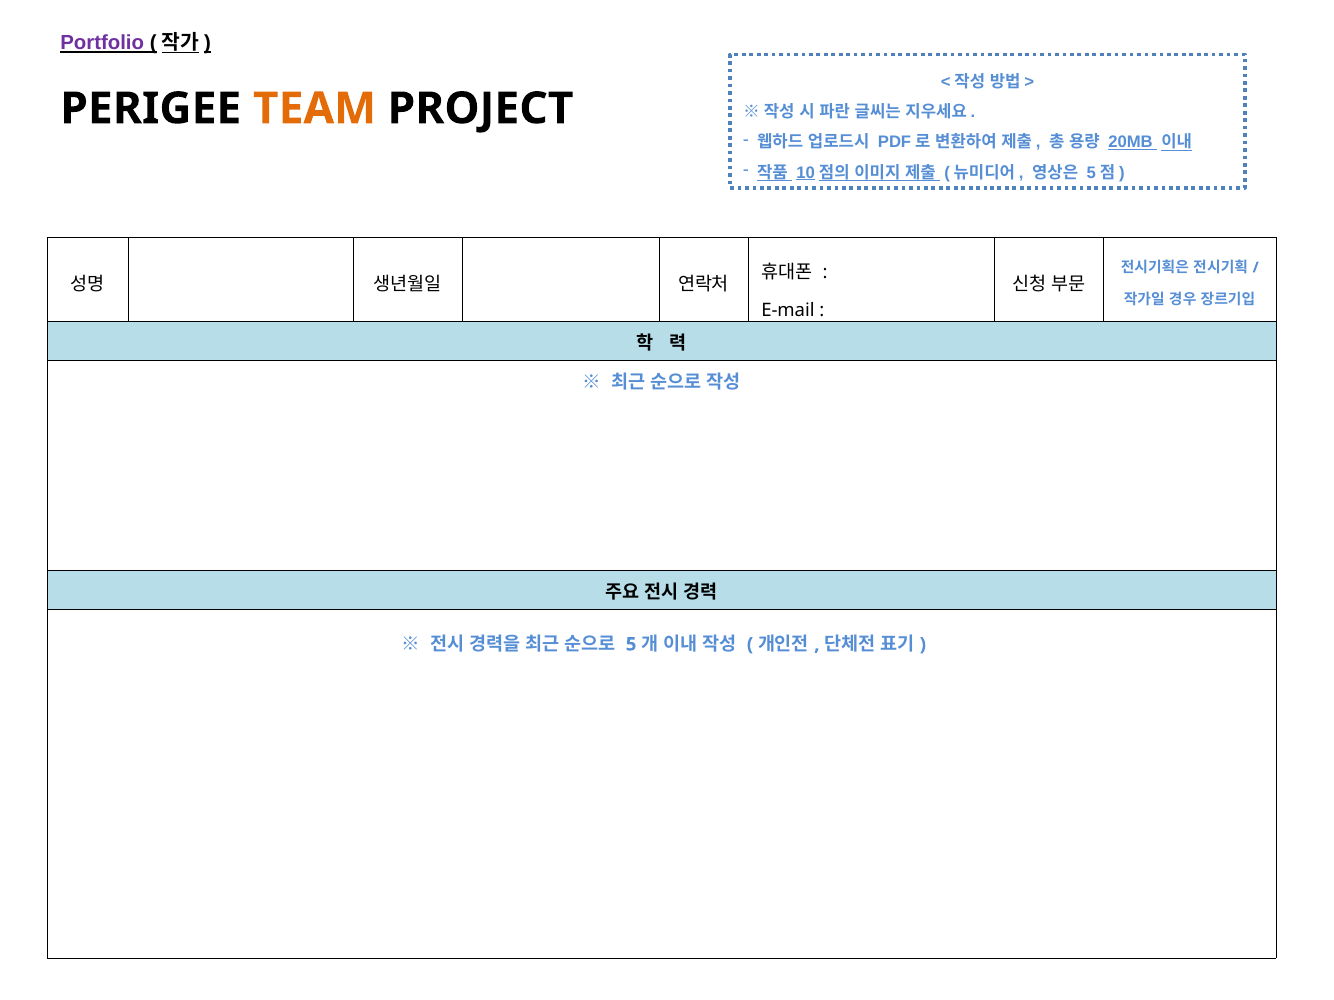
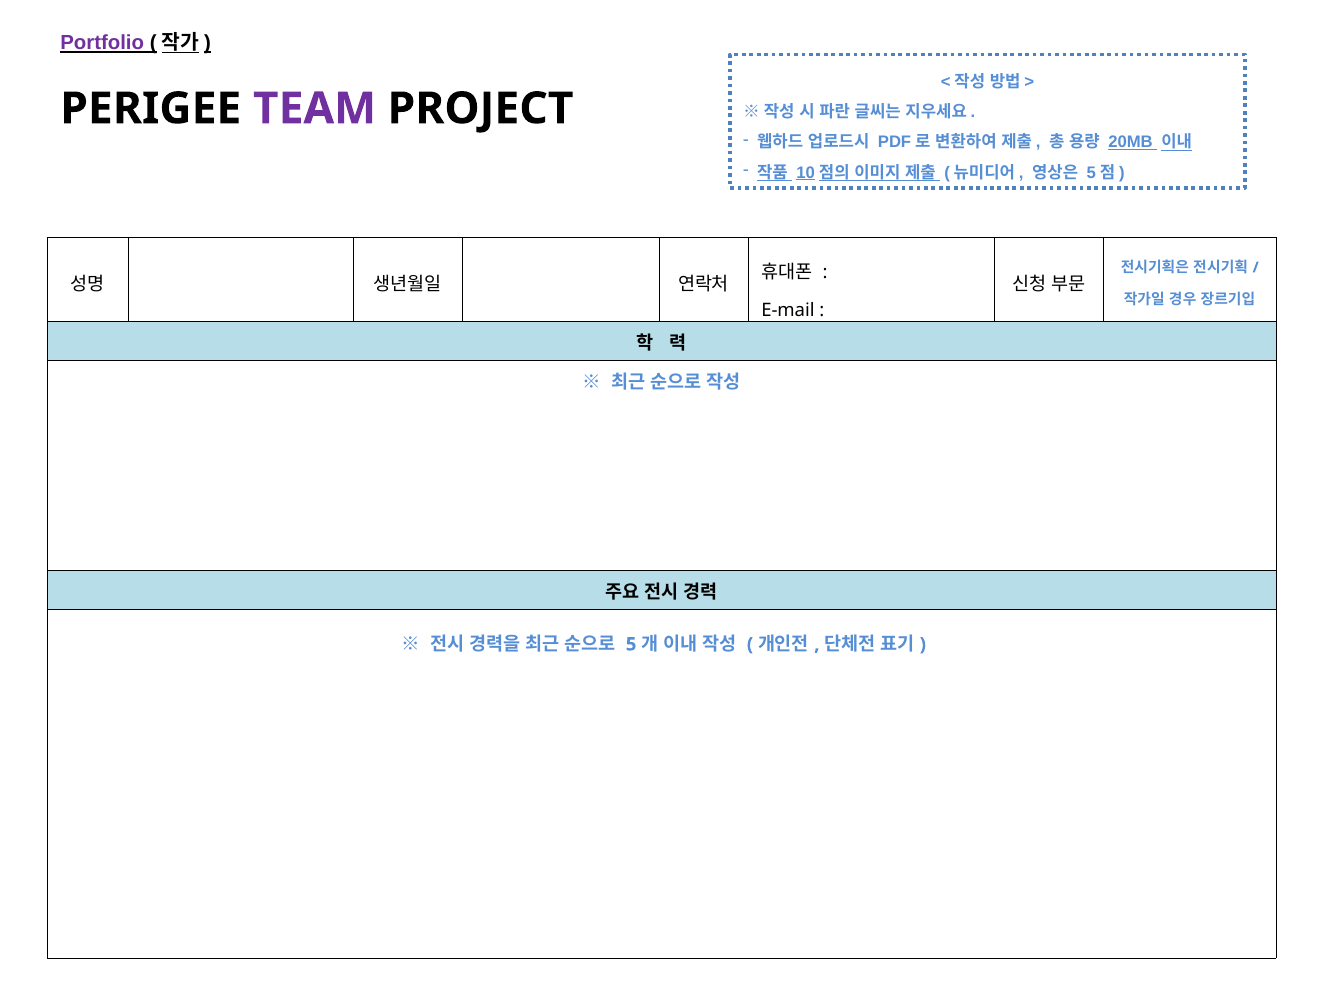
TEAM colour: orange -> purple (315, 109)
